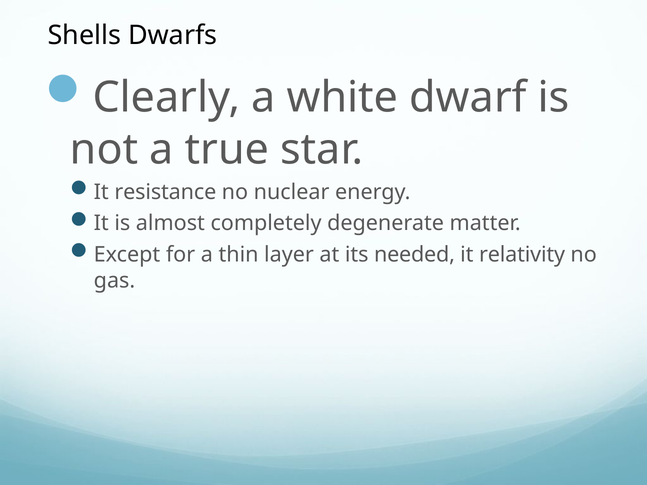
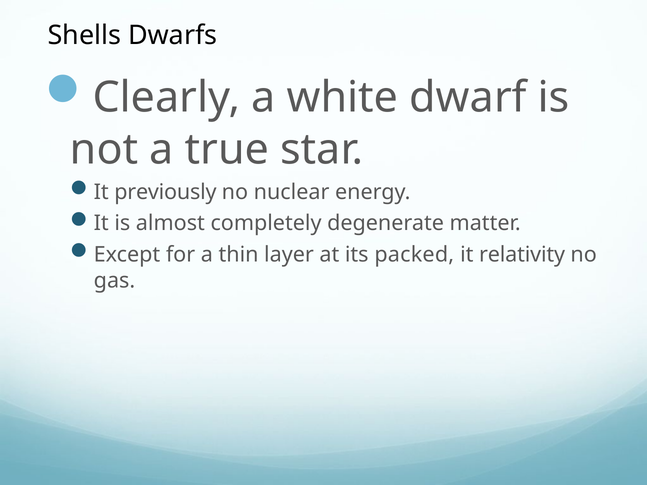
resistance: resistance -> previously (165, 192)
needed: needed -> packed (414, 255)
